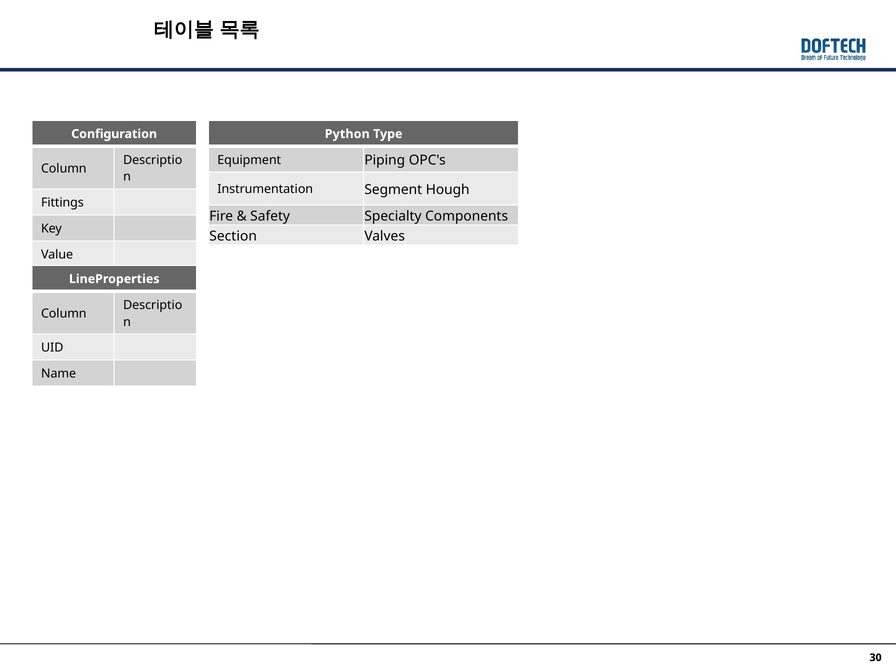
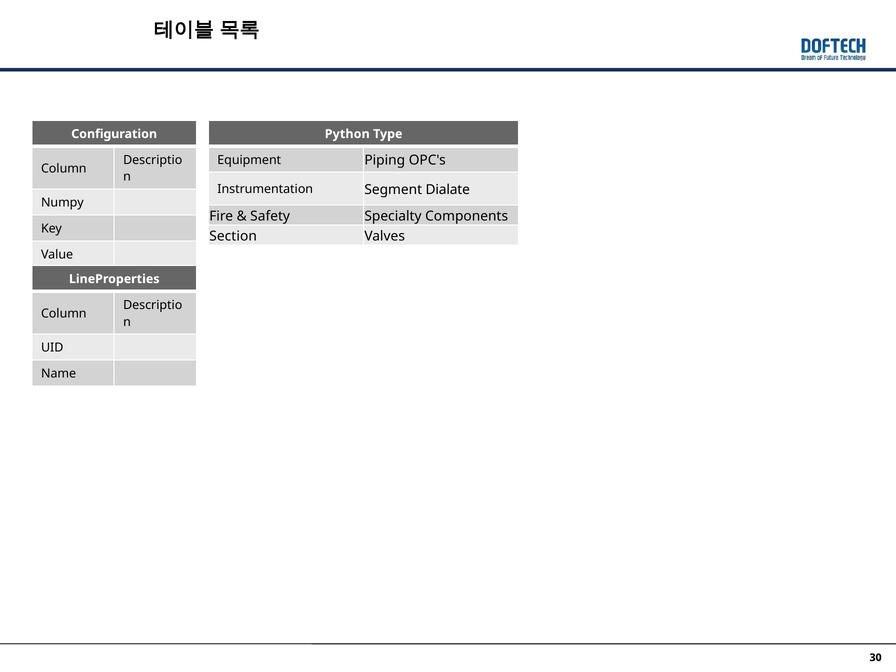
Hough: Hough -> Dialate (448, 190)
Fittings: Fittings -> Numpy (62, 203)
